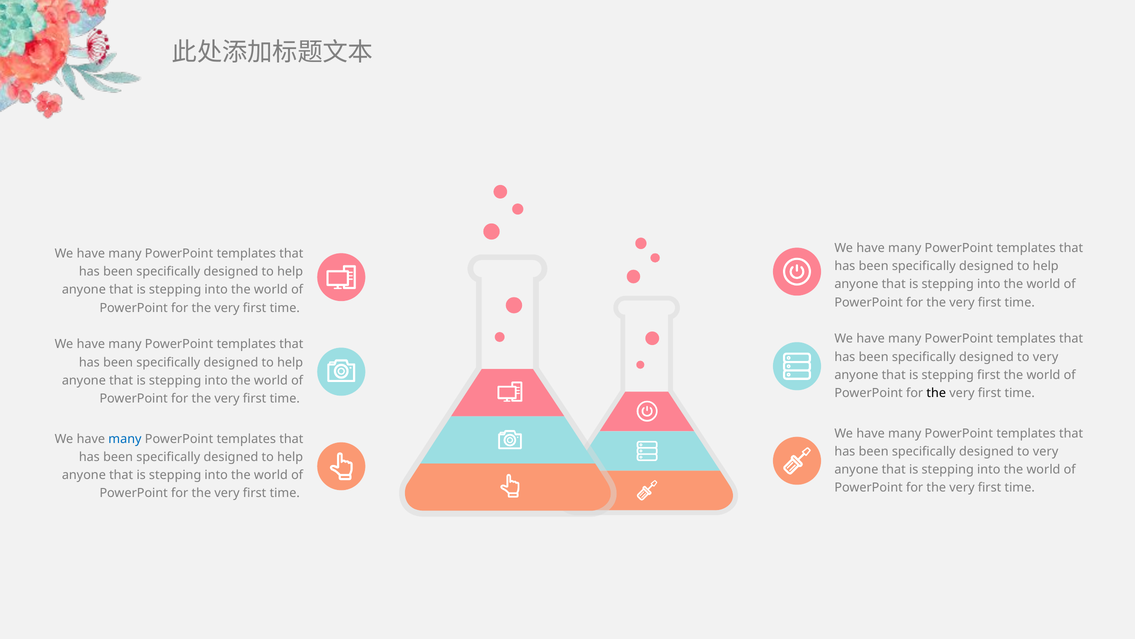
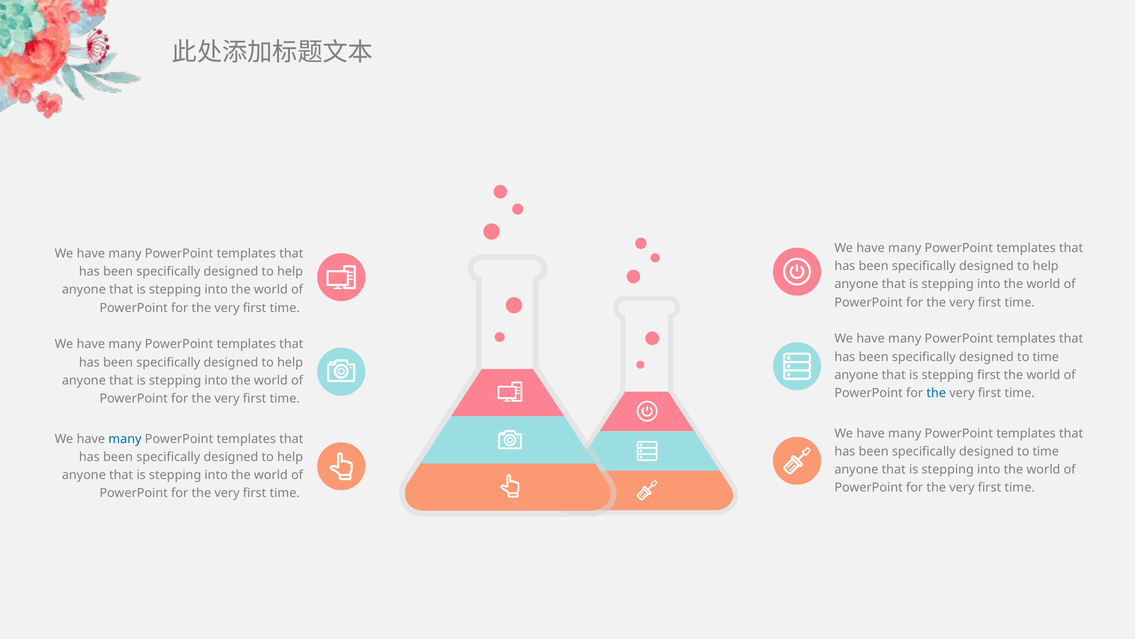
very: very -> time (1046, 357)
the colour: black -> blue (936, 393)
very: very -> time (1046, 451)
